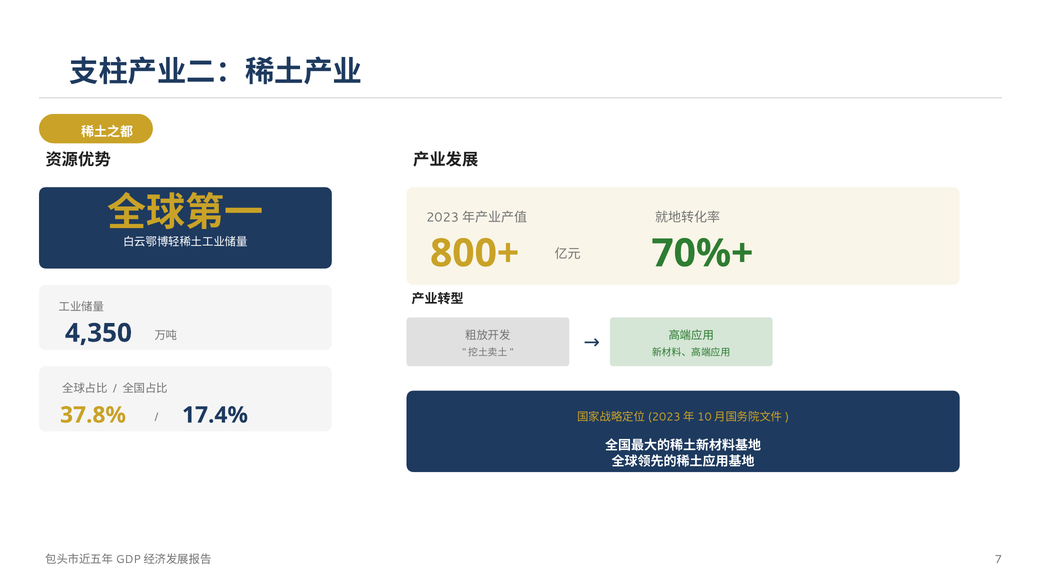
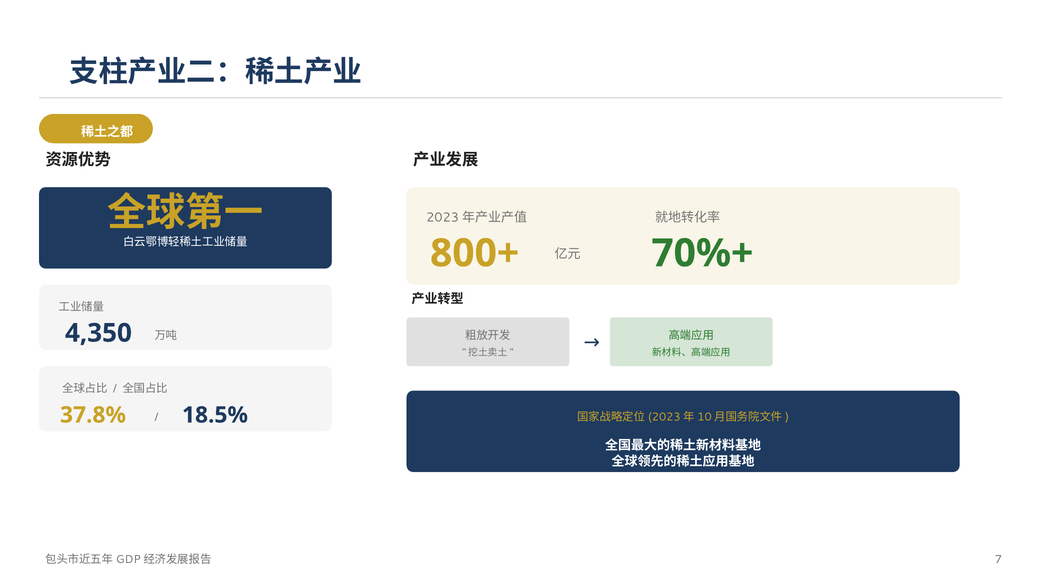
17.4%: 17.4% -> 18.5% (215, 415)
